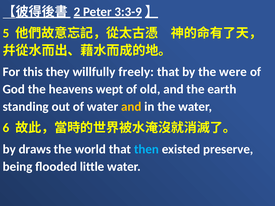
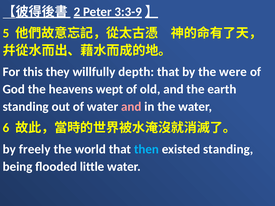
freely: freely -> depth (136, 72)
and colour: yellow -> pink (131, 107)
draws: draws -> freely (35, 149)
existed preserve: preserve -> standing (228, 149)
